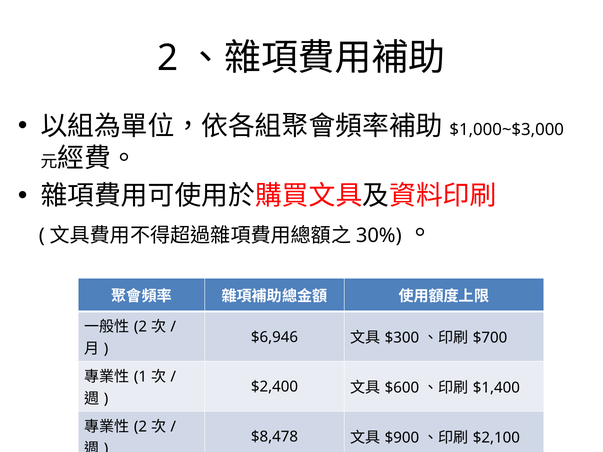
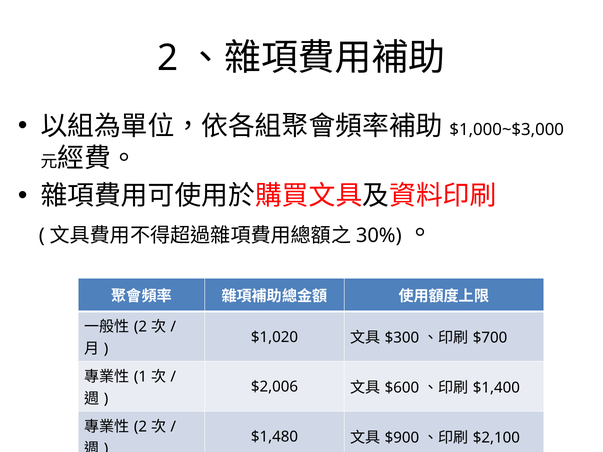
$6,946: $6,946 -> $1,020 (274, 337)
$2,400: $2,400 -> $2,006 (274, 387)
$8,478: $8,478 -> $1,480 (274, 437)
